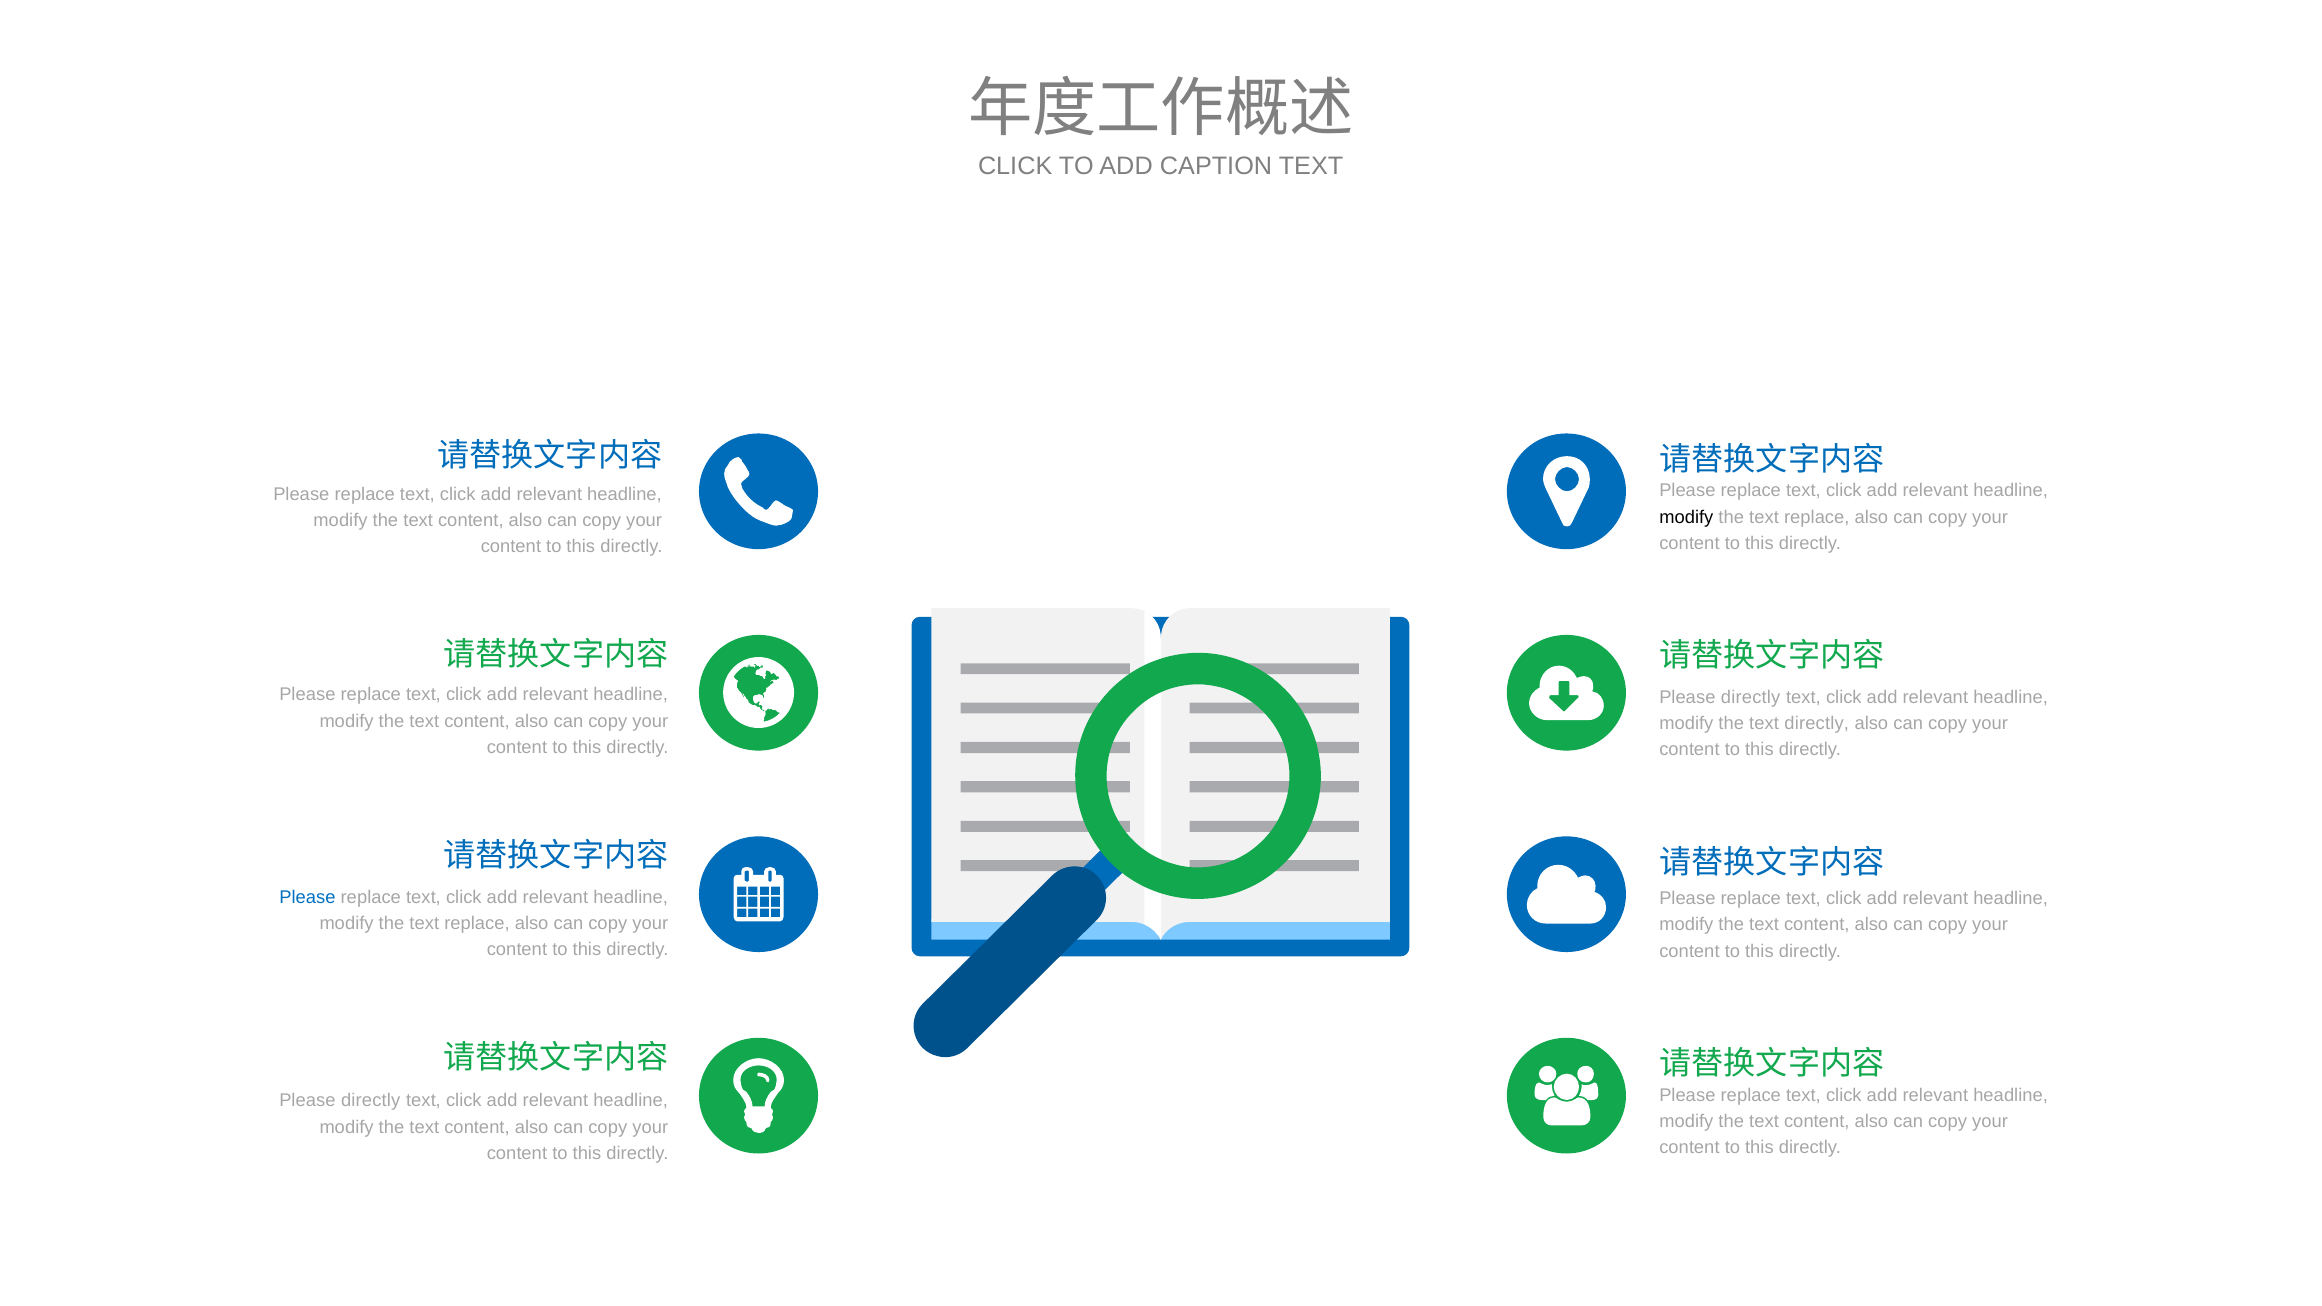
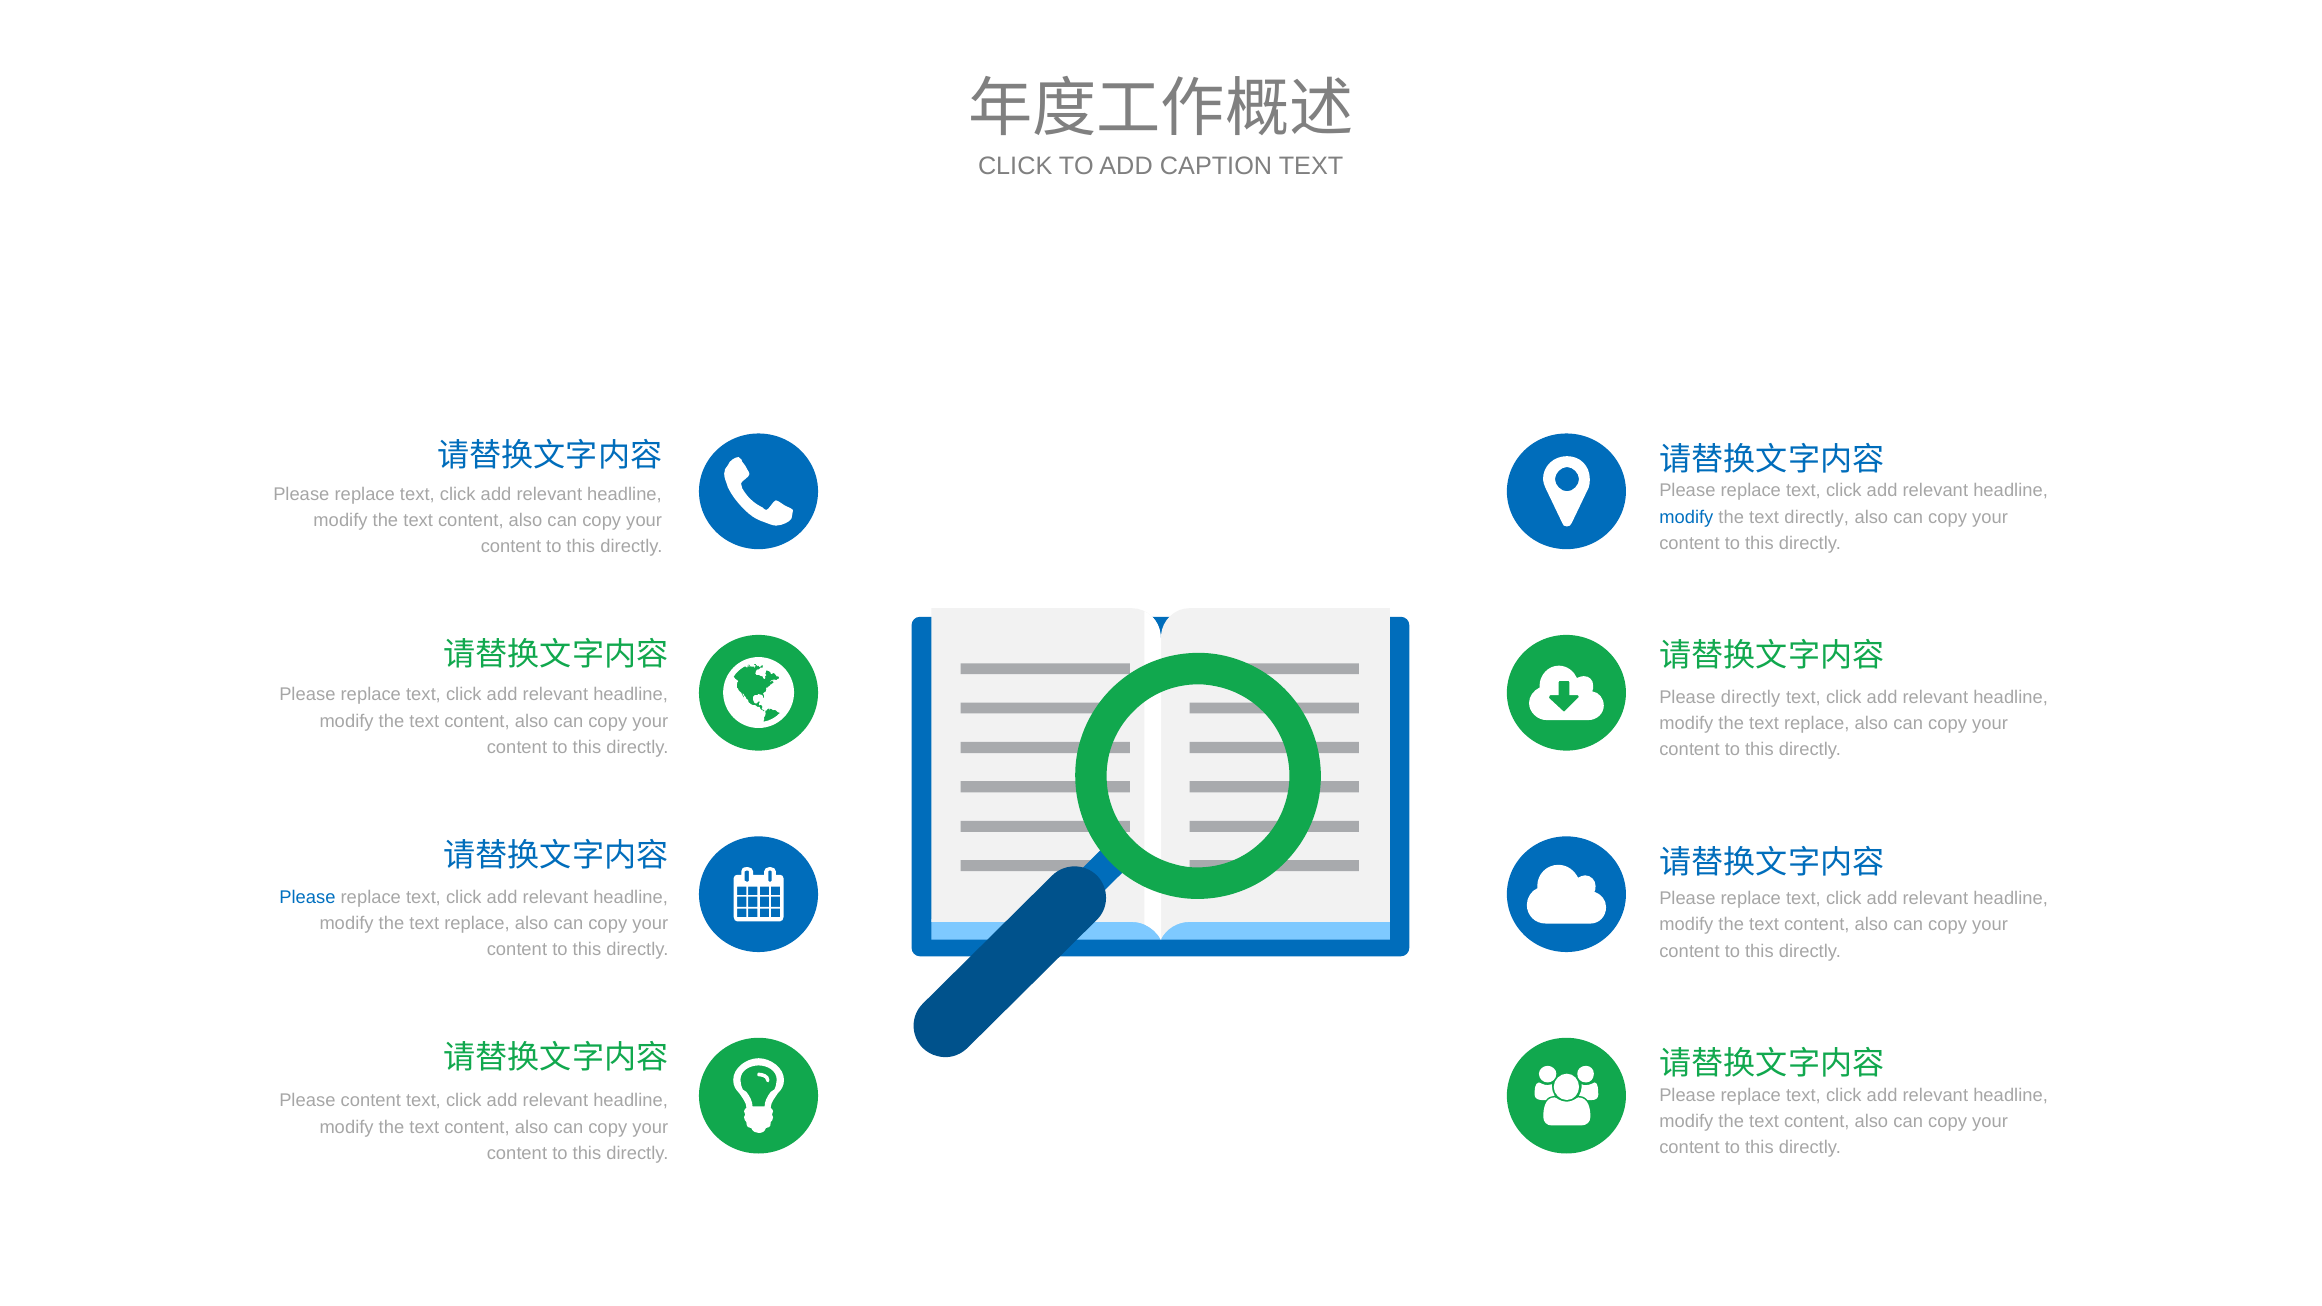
modify colour: black -> blue (1686, 517)
replace: replace -> directly (1817, 517)
directly: directly -> replace (1817, 724)
directly: directly -> content (371, 1101)
